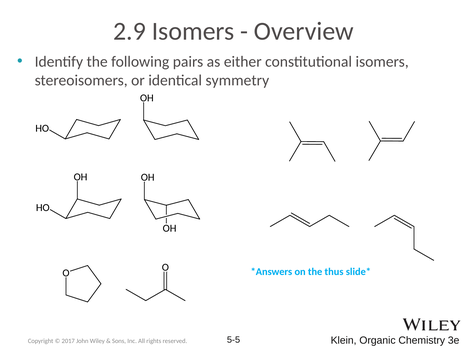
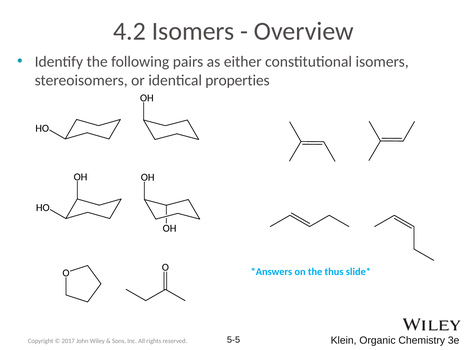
2.9: 2.9 -> 4.2 (130, 31)
symmetry: symmetry -> properties (237, 80)
